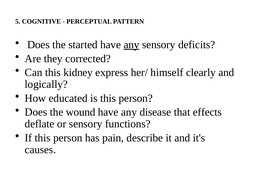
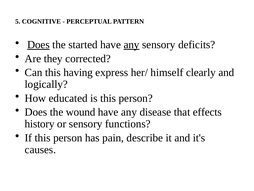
Does underline: none -> present (38, 45)
kidney: kidney -> having (78, 72)
deflate: deflate -> history (40, 124)
